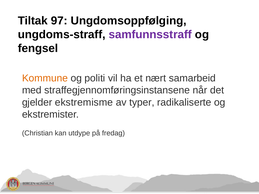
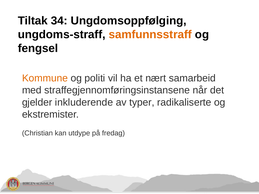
97: 97 -> 34 (59, 21)
samfunnsstraff colour: purple -> orange (150, 35)
ekstremisme: ekstremisme -> inkluderende (84, 102)
